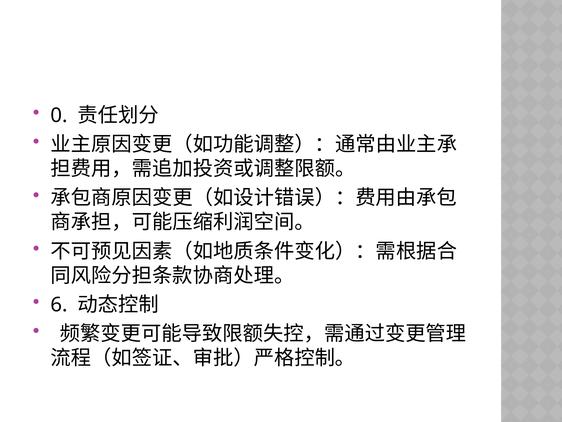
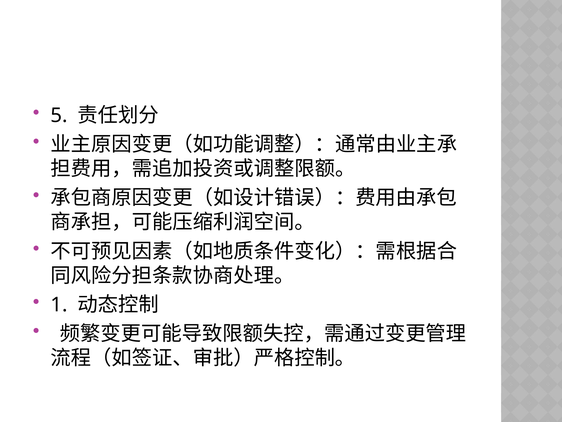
0: 0 -> 5 (59, 115)
6: 6 -> 1 (59, 304)
